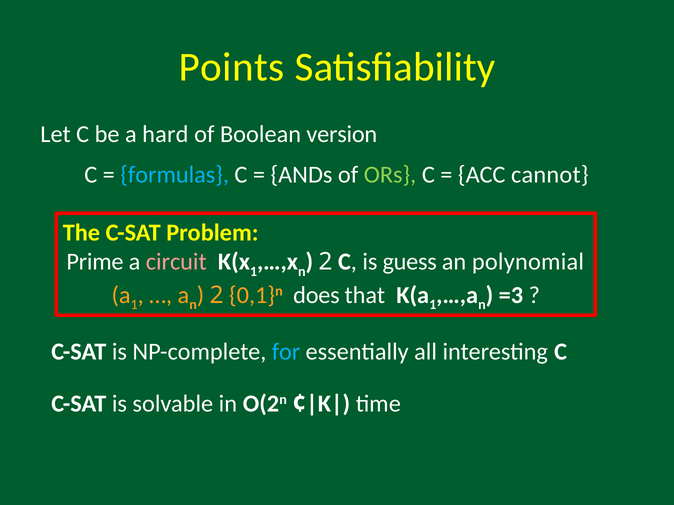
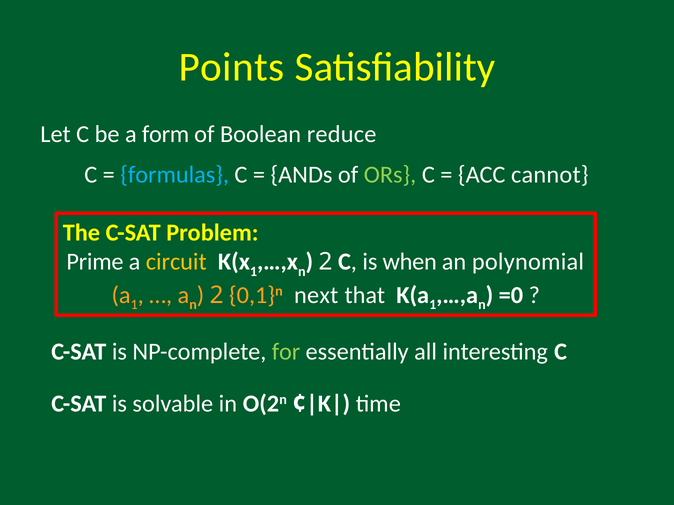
hard: hard -> form (166, 134)
version: version -> reduce (342, 134)
circuit colour: pink -> yellow (176, 262)
guess: guess -> when (410, 262)
does: does -> next (316, 295)
=3: =3 -> =0 (511, 295)
for colour: light blue -> light green (286, 352)
